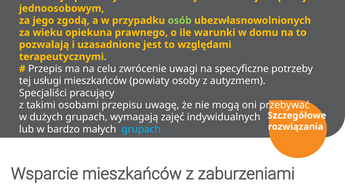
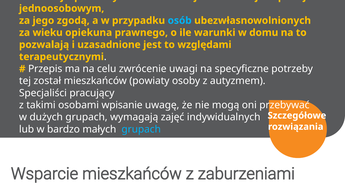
osób colour: light green -> light blue (180, 21)
usługi: usługi -> został (47, 81)
osobami przepisu: przepisu -> wpisanie (122, 105)
